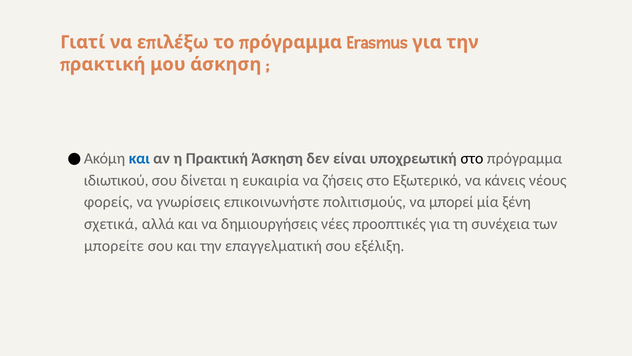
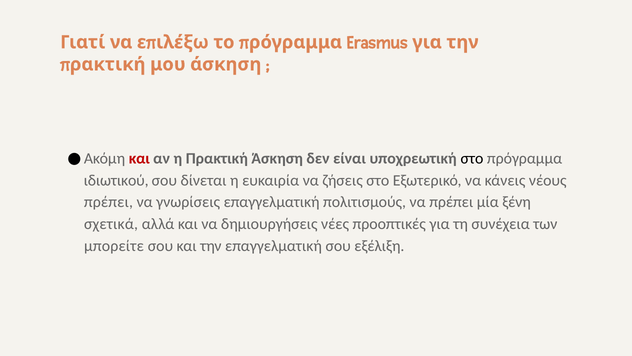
και colour: blue -> red (139, 158)
φορείς: φορείς -> πρέπει (108, 202)
γνωρίσεις επικοινωνήστε: επικοινωνήστε -> επαγγελματική (272, 202)
να μπορεί: μπορεί -> πρέπει (451, 202)
